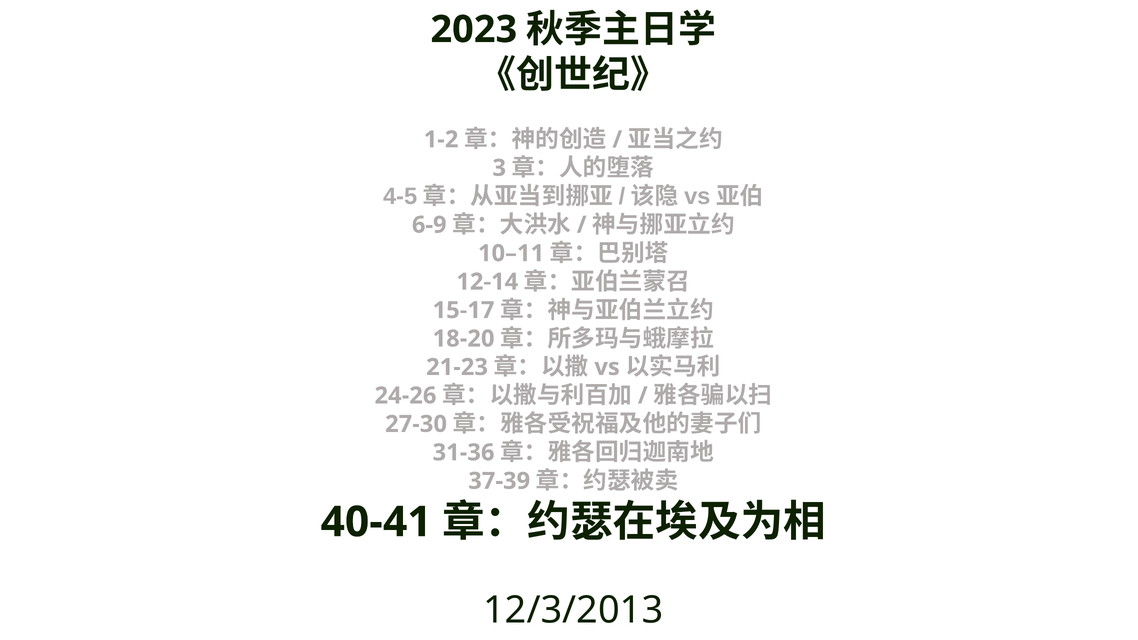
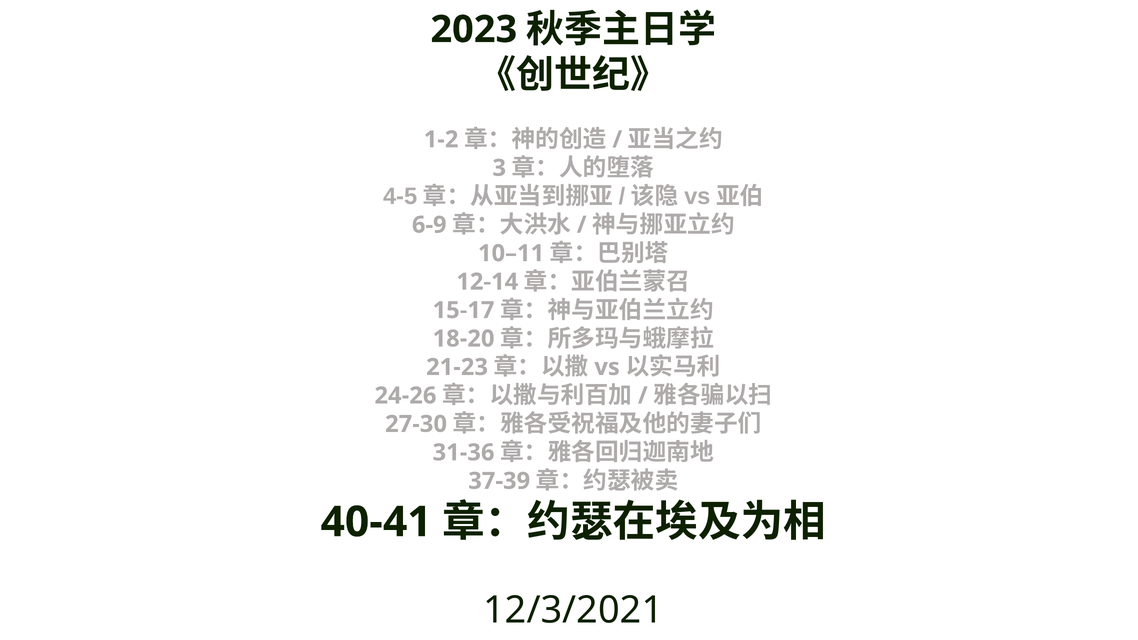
12/3/2013: 12/3/2013 -> 12/3/2021 (573, 610)
